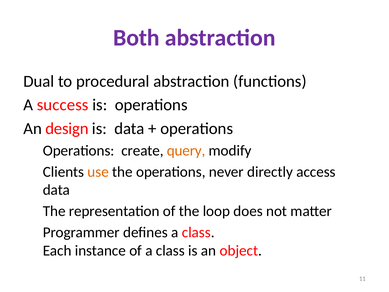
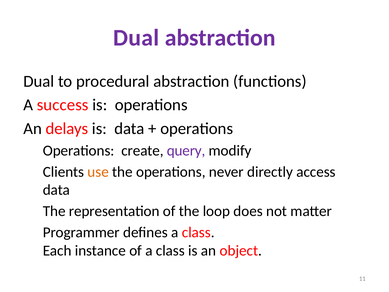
Both: Both -> Dual (136, 38)
design: design -> delays (67, 128)
query colour: orange -> purple (186, 150)
